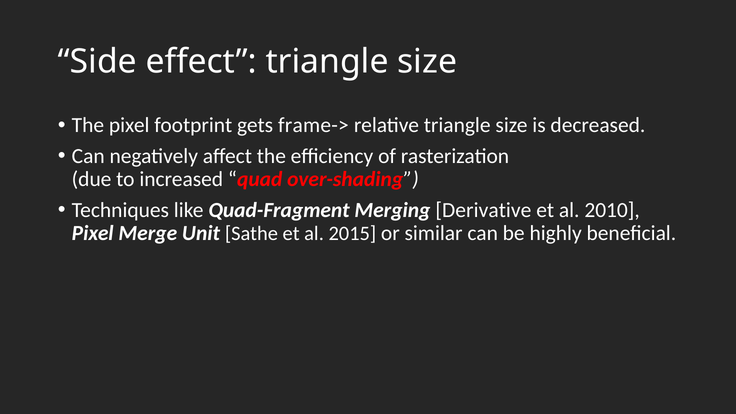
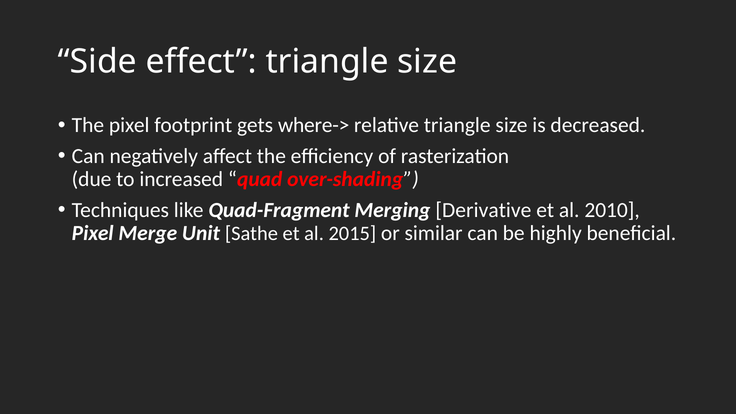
frame->: frame-> -> where-> (314, 125)
